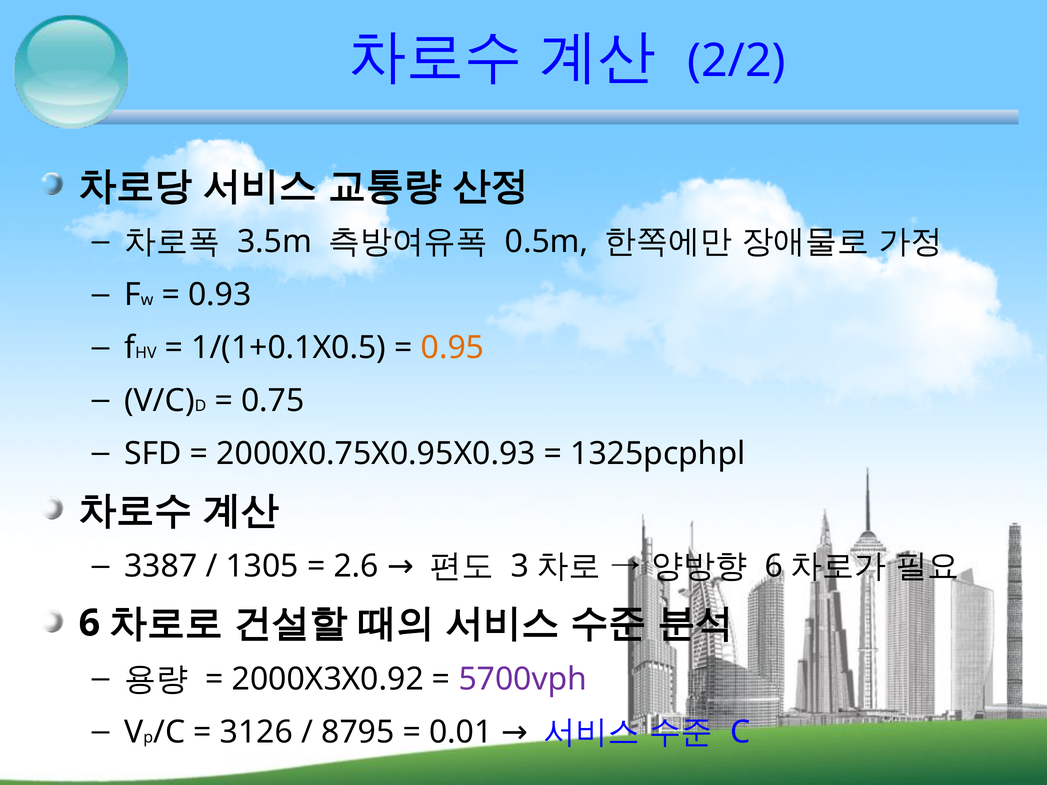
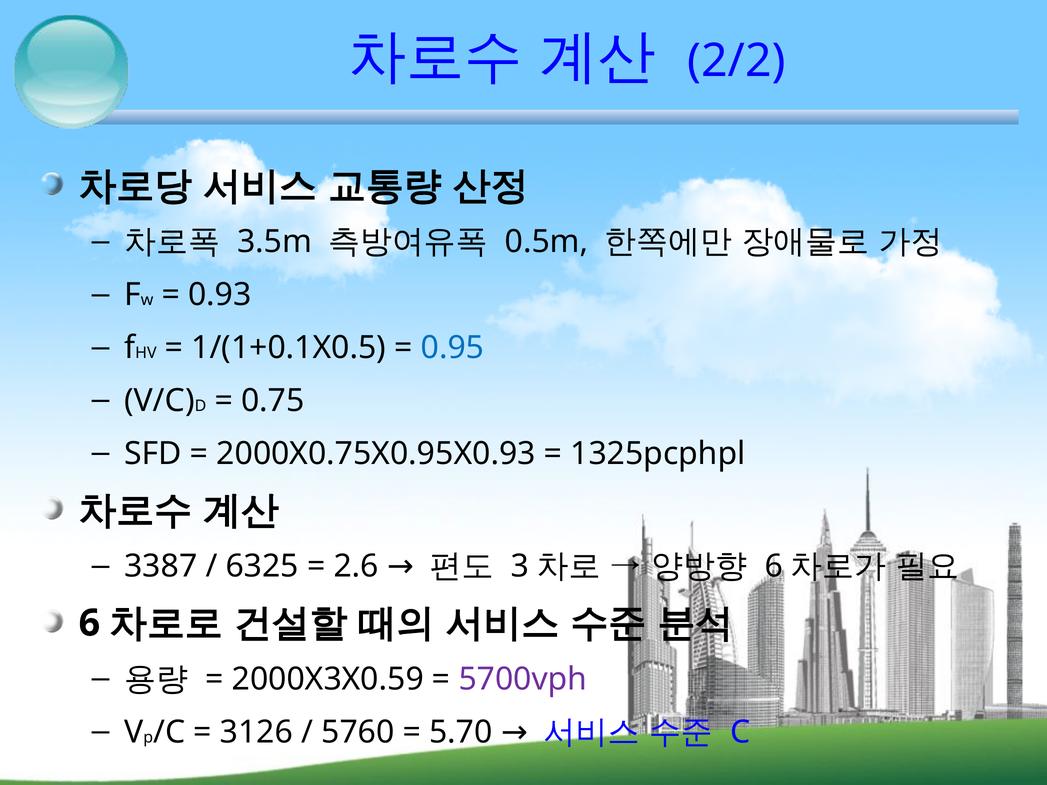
0.95 colour: orange -> blue (452, 348)
1305: 1305 -> 6325 (262, 566)
2000X3X0.92: 2000X3X0.92 -> 2000X3X0.59 (328, 679)
8795: 8795 -> 5760 (358, 732)
0.01: 0.01 -> 5.70 (461, 732)
